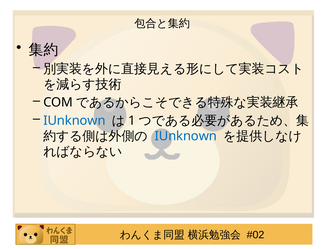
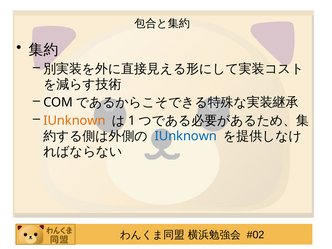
IUnknown colour: blue -> orange (74, 121)
